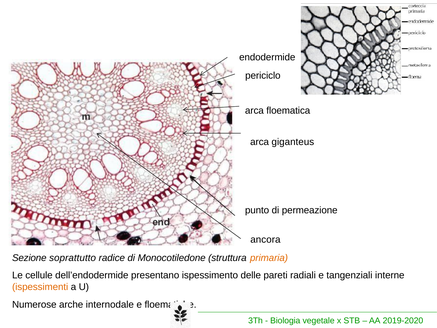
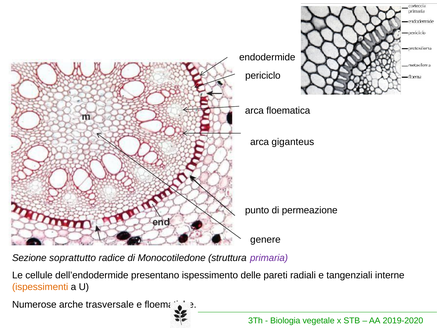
ancora: ancora -> genere (265, 239)
primaria colour: orange -> purple (269, 258)
internodale: internodale -> trasversale (110, 304)
